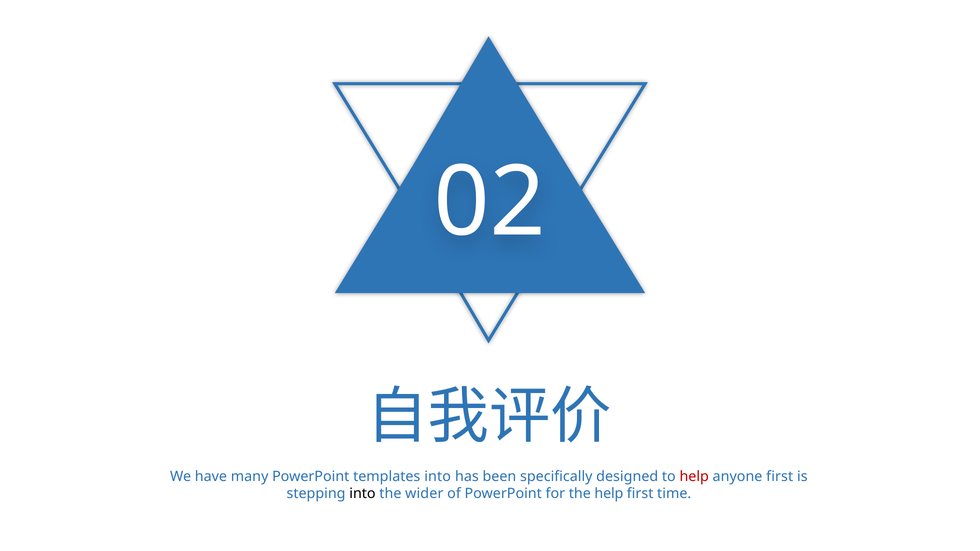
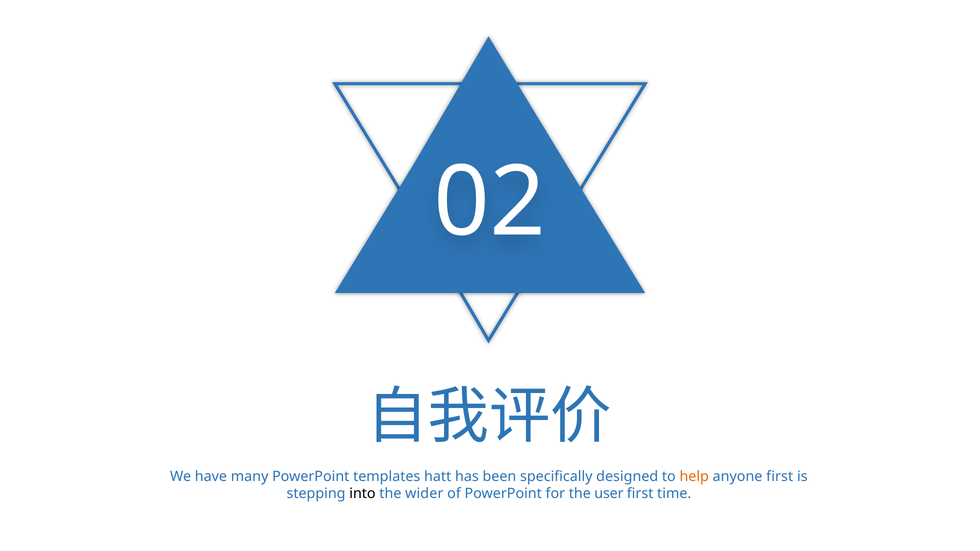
templates into: into -> hatt (438, 477)
help colour: red -> orange (694, 477)
the help: help -> user (609, 494)
